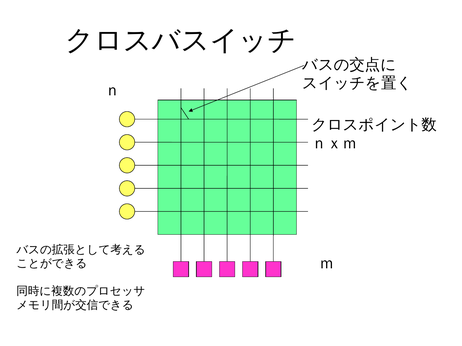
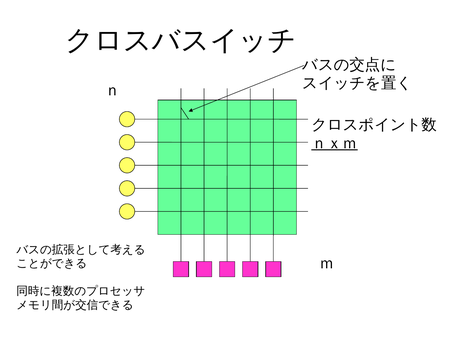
ｎｘｍ underline: none -> present (334, 144)
